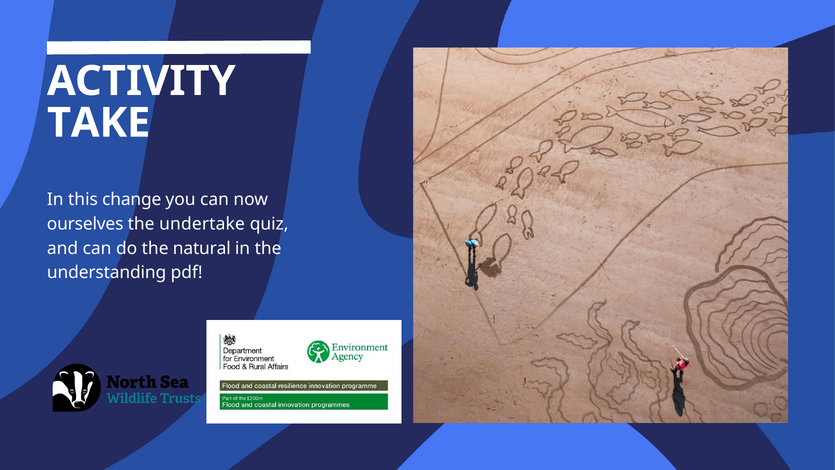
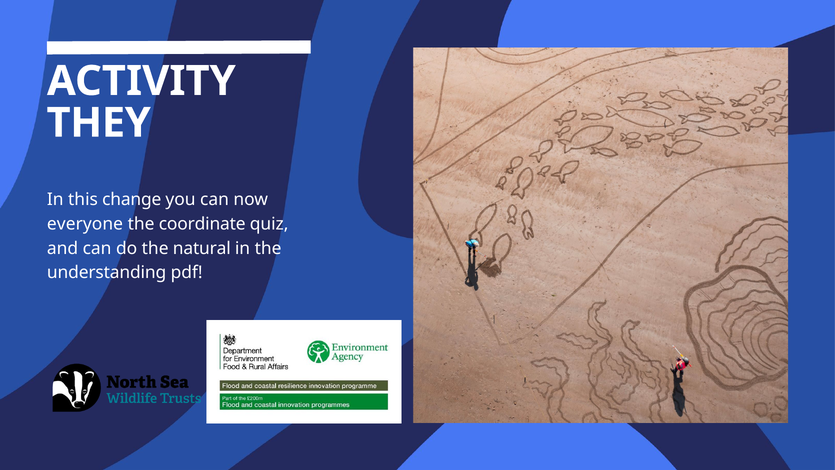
TAKE: TAKE -> THEY (99, 123)
ourselves: ourselves -> everyone (85, 224)
undertake: undertake -> coordinate (202, 224)
